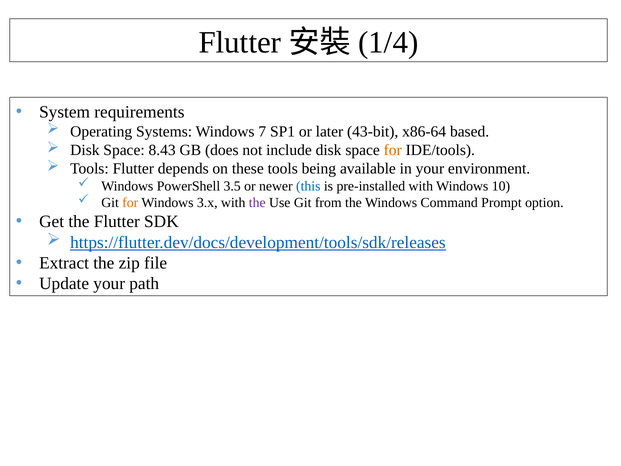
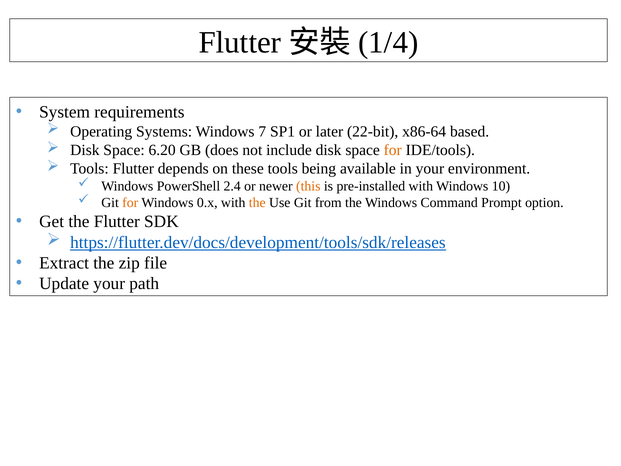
43-bit: 43-bit -> 22-bit (373, 131)
8.43: 8.43 -> 6.20 (162, 150)
3.5: 3.5 -> 2.4 (232, 186)
this colour: blue -> orange (308, 186)
3.x: 3.x -> 0.x (207, 203)
the colour: purple -> orange (257, 203)
